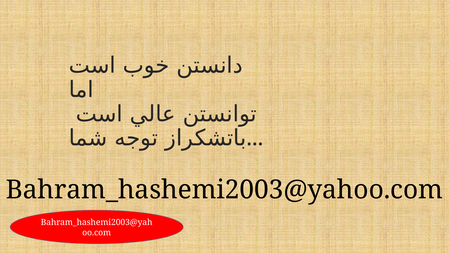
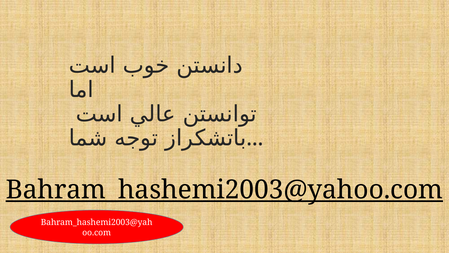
Bahram_hashemi2003@yahoo.com underline: none -> present (224, 190)
